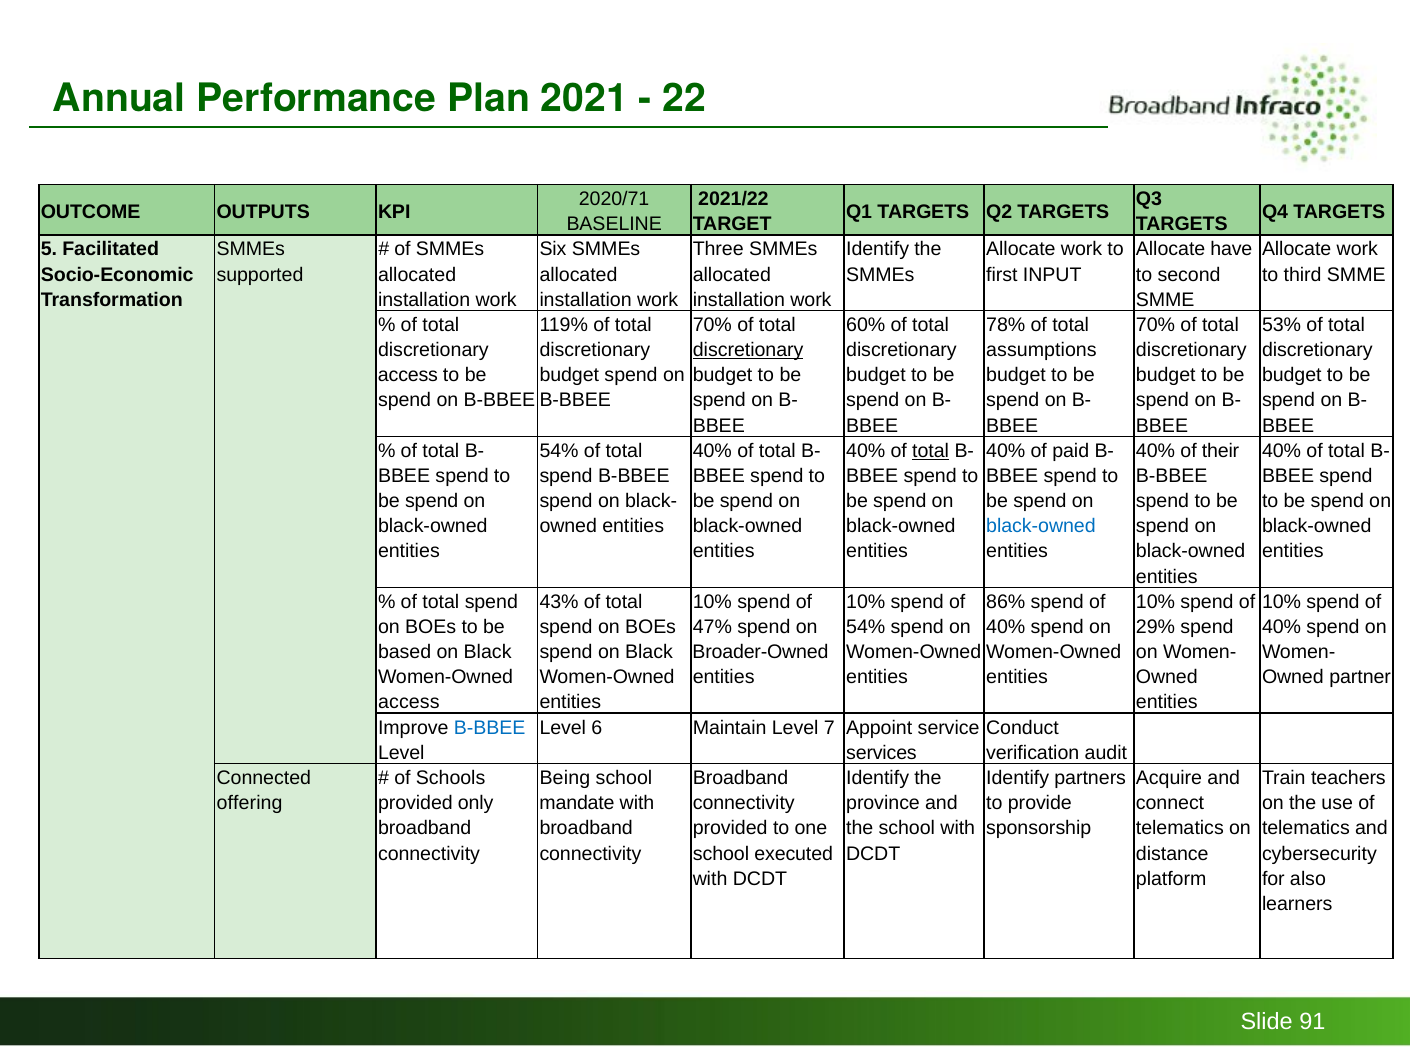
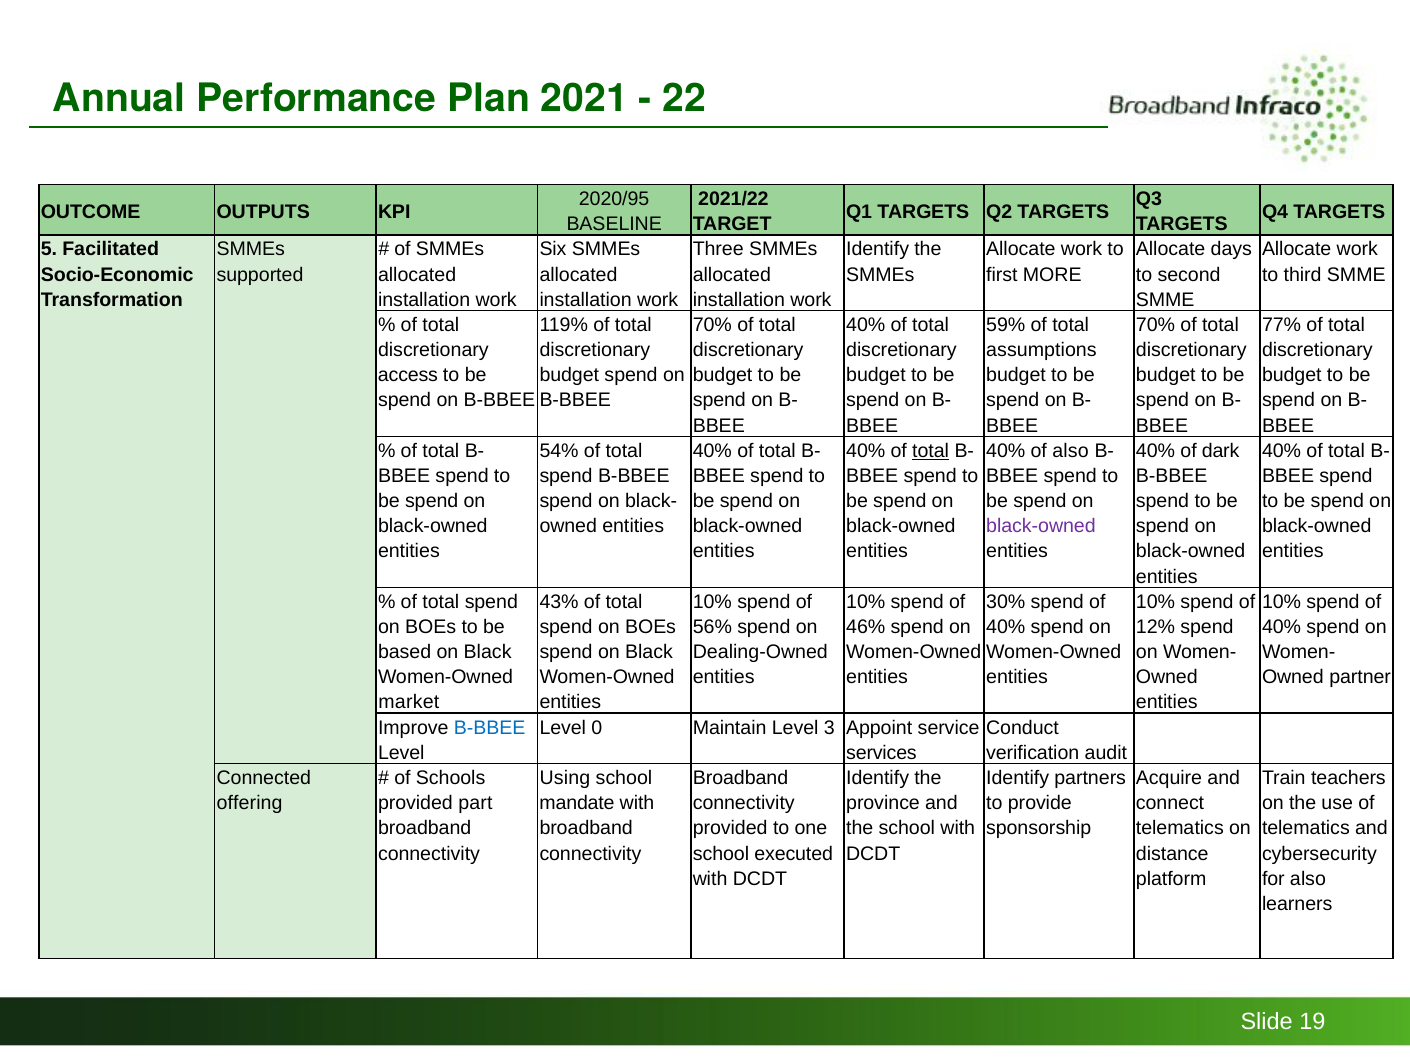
2020/71: 2020/71 -> 2020/95 (614, 199)
have: have -> days (1231, 249)
INPUT: INPUT -> MORE (1052, 274)
60%: 60% -> 40% (866, 325)
78%: 78% -> 59% (1006, 325)
53%: 53% -> 77% (1282, 325)
discretionary underline: present -> none (748, 350)
of paid: paid -> also (1071, 451)
their: their -> dark (1221, 451)
black-owned colour: blue -> purple (1041, 526)
86%: 86% -> 30% (1006, 602)
47%: 47% -> 56% (712, 627)
54%: 54% -> 46% (866, 627)
29%: 29% -> 12% (1156, 627)
Broader-Owned: Broader-Owned -> Dealing-Owned (760, 652)
access: access -> market (409, 702)
6: 6 -> 0 (597, 727)
7: 7 -> 3 (829, 727)
Being: Being -> Using (565, 778)
only: only -> part (475, 803)
91: 91 -> 19 (1312, 1021)
